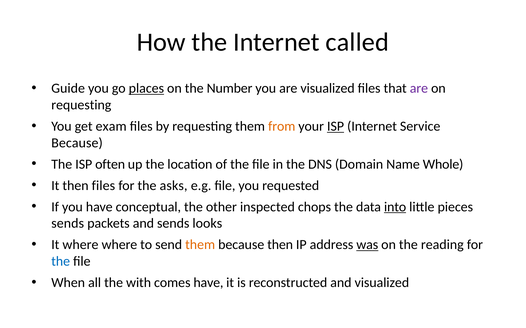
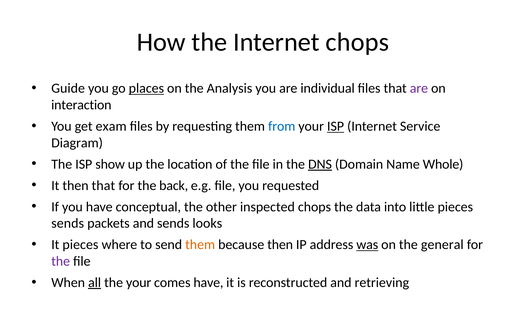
Internet called: called -> chops (357, 42)
Number: Number -> Analysis (230, 89)
are visualized: visualized -> individual (328, 89)
requesting: requesting -> interaction (81, 105)
from colour: orange -> blue (282, 127)
Because: Because -> Diagram (77, 143)
often: often -> show (110, 165)
DNS underline: none -> present (320, 165)
then files: files -> that (103, 186)
asks: asks -> back (174, 186)
into underline: present -> none (395, 207)
It where: where -> pieces (80, 245)
reading: reading -> general (442, 245)
the colour: blue -> purple (61, 262)
all underline: none -> present (95, 283)
the with: with -> your (139, 283)
and visualized: visualized -> retrieving (382, 283)
